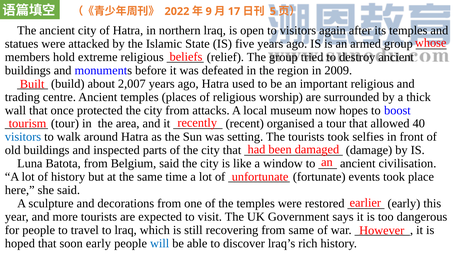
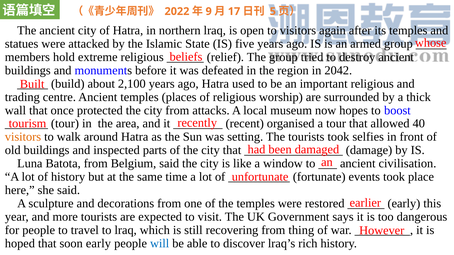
2009: 2009 -> 2042 (338, 70)
2,007: 2,007 -> 2,100 (132, 84)
visitors colour: blue -> orange (23, 137)
from same: same -> thing (301, 230)
